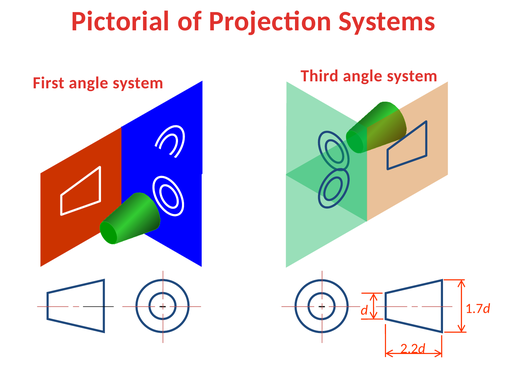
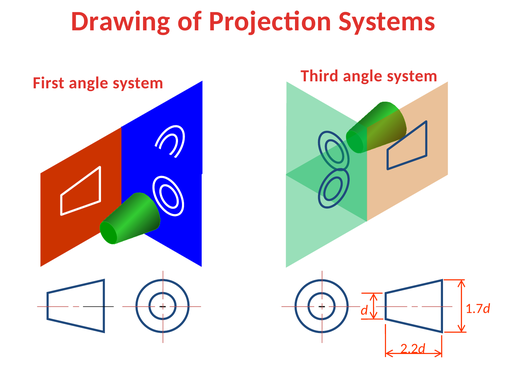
Pictorial: Pictorial -> Drawing (121, 21)
